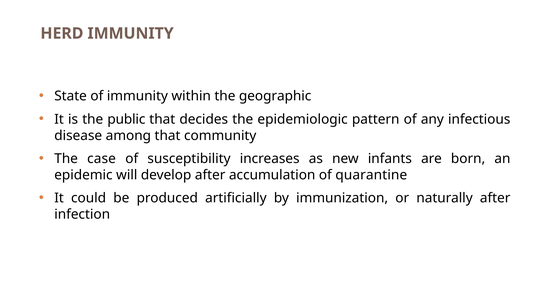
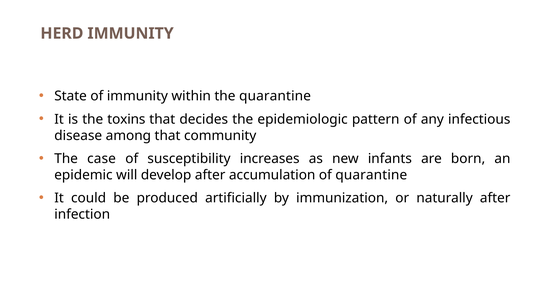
the geographic: geographic -> quarantine (275, 96)
public: public -> toxins (126, 119)
